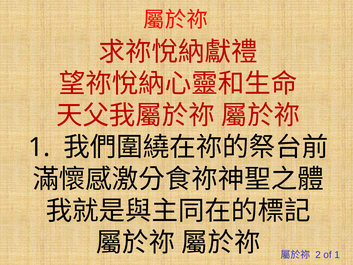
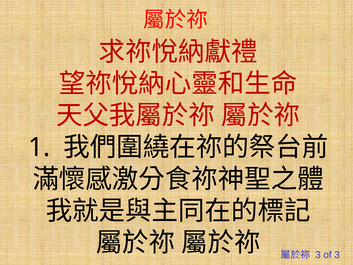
2: 2 -> 3 (318, 255)
of 1: 1 -> 3 (337, 255)
